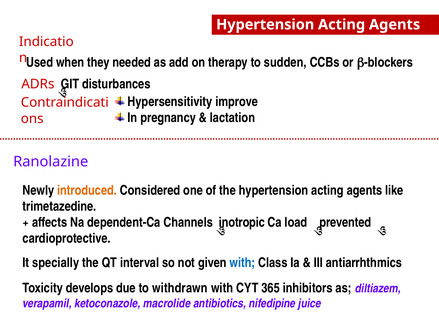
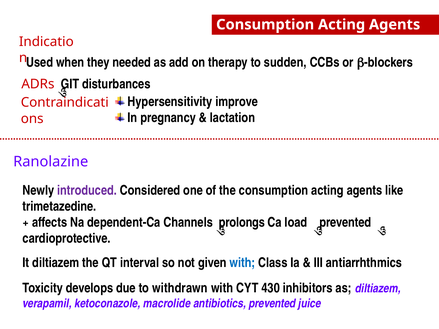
Hypertension: Hypertension -> Consumption (265, 25)
introduced colour: orange -> purple (87, 190)
the hypertension: hypertension -> consumption (274, 190)
inotropic: inotropic -> prolongs (242, 223)
It specially: specially -> diltiazem (56, 263)
365: 365 -> 430 (271, 288)
antibiotics nifedipine: nifedipine -> prevented (272, 304)
